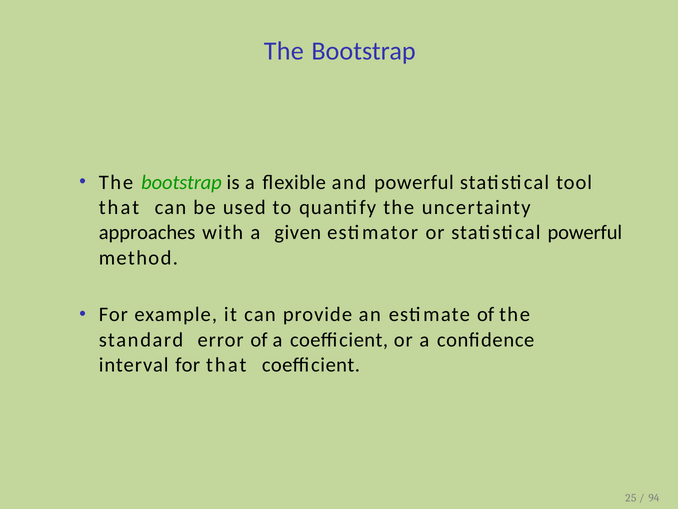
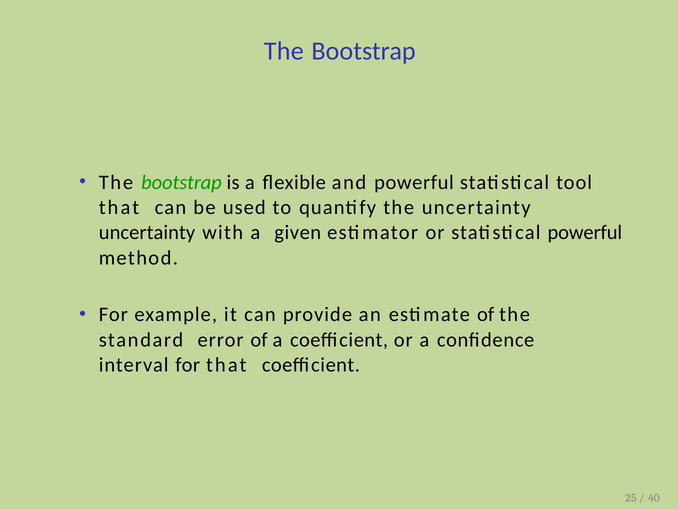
approaches: approaches -> uncertainty (147, 233)
94: 94 -> 40 (654, 498)
